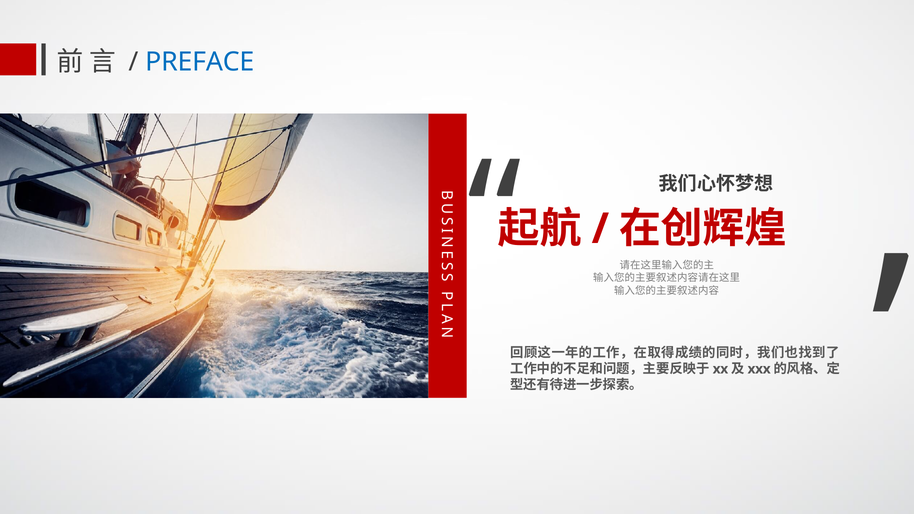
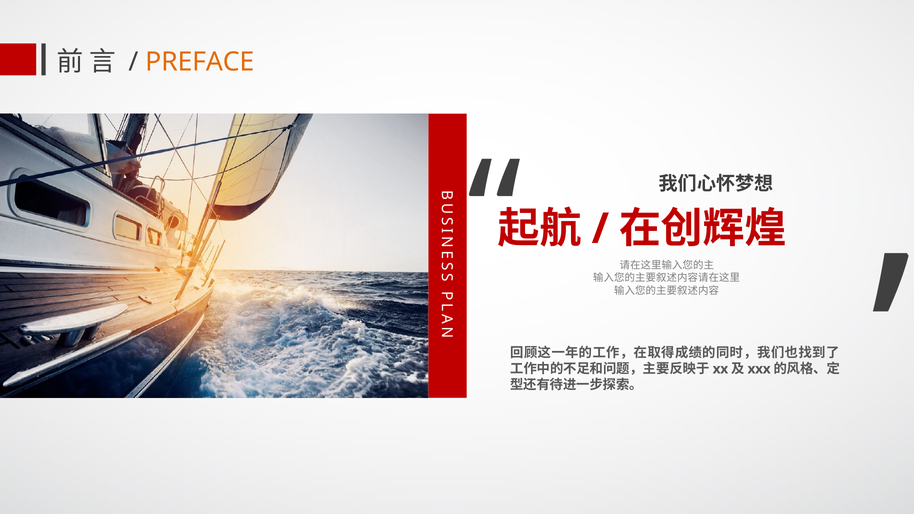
PREFACE colour: blue -> orange (200, 62)
